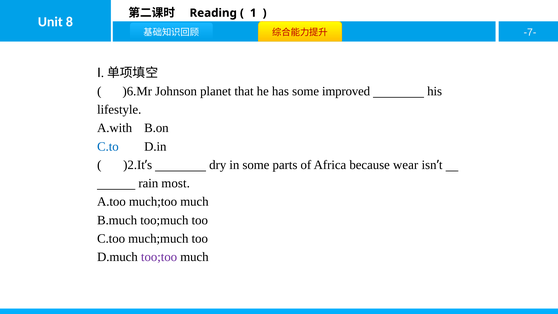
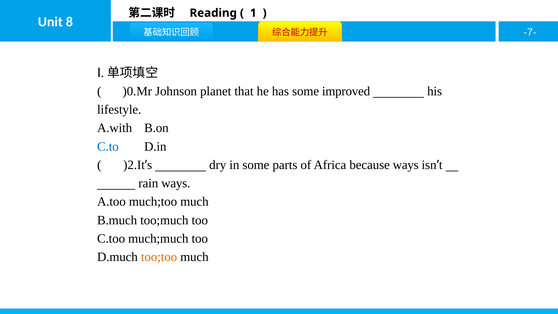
)6.Mr: )6.Mr -> )0.Mr (137, 91)
because wear: wear -> ways (406, 165)
rain most: most -> ways (176, 183)
too;too colour: purple -> orange (159, 257)
